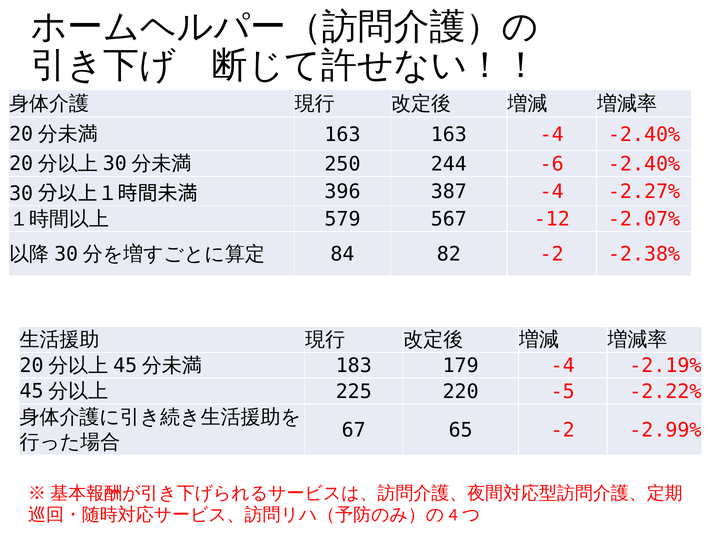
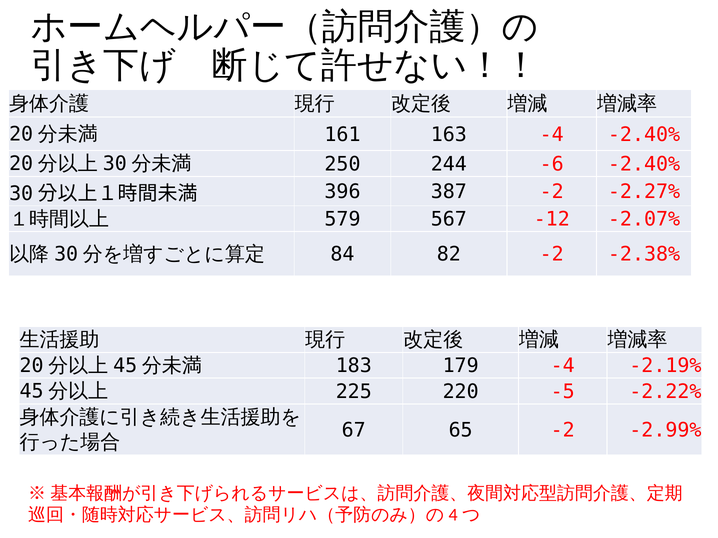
163: 163 -> 161 (342, 135)
387 -4: -4 -> -2 (552, 192)
